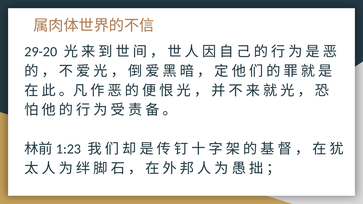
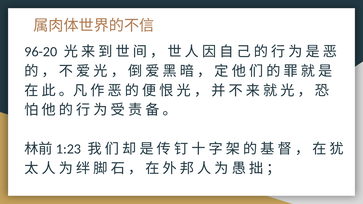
29-20: 29-20 -> 96-20 (41, 52)
